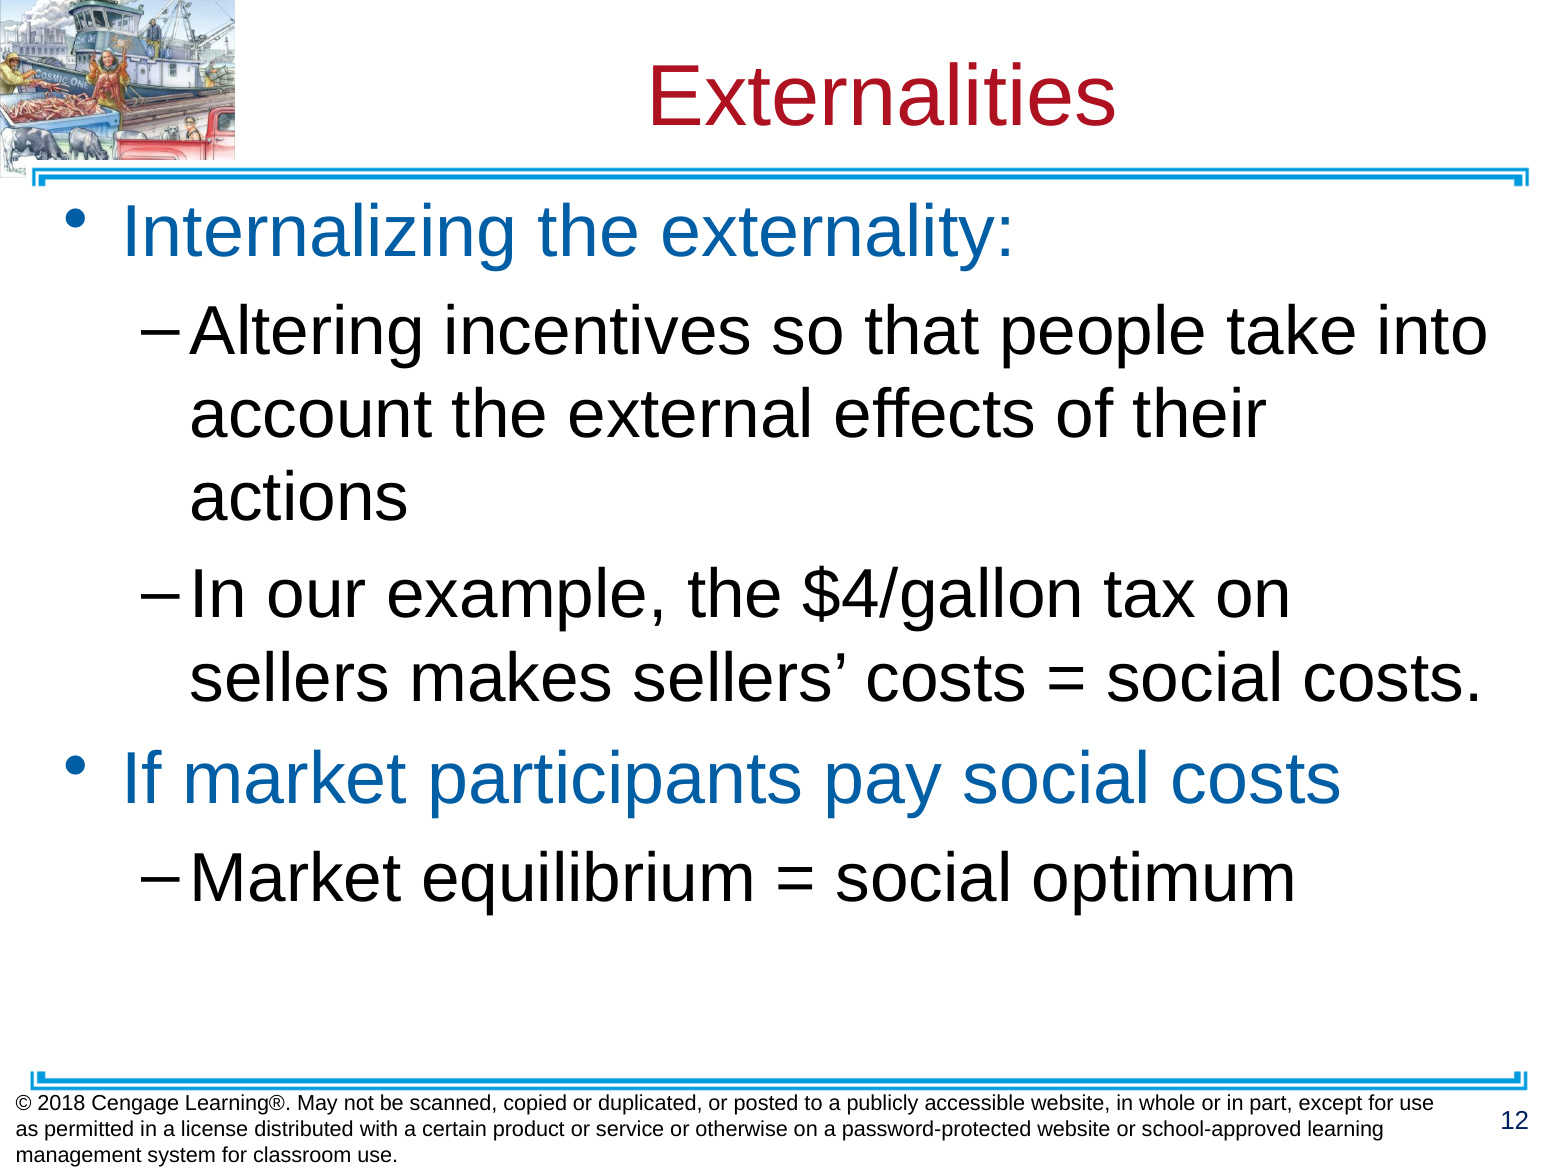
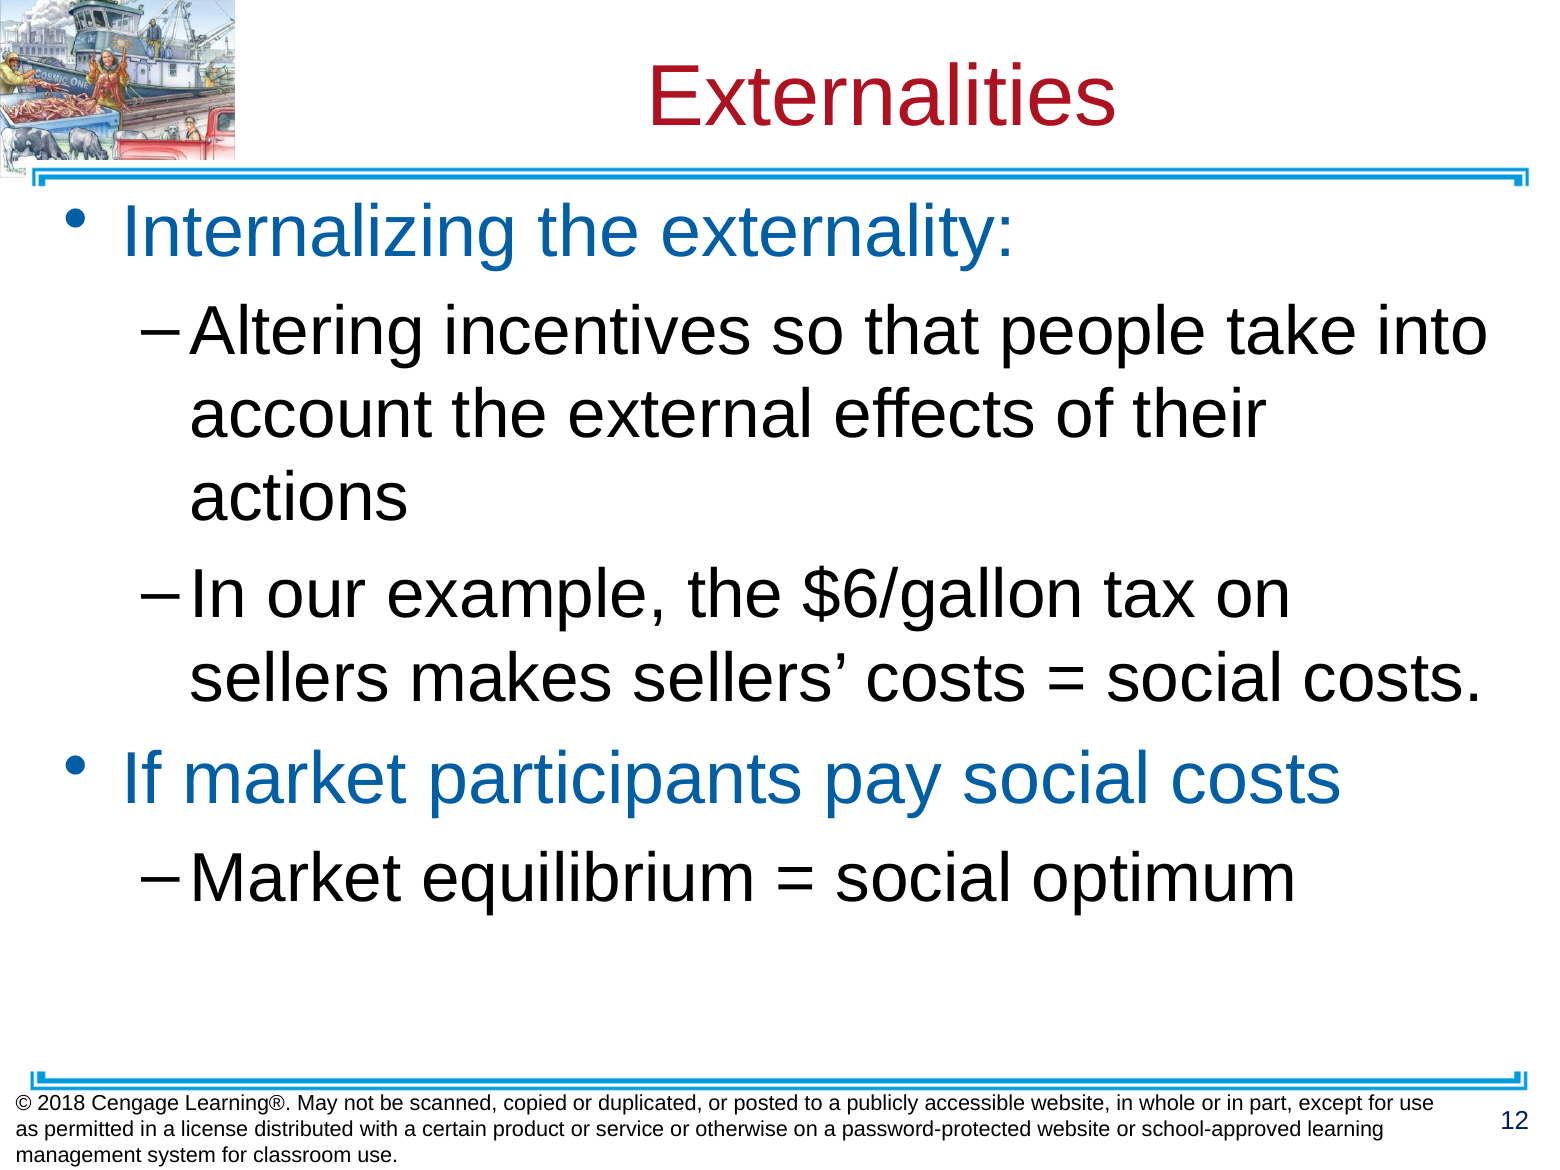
$4/gallon: $4/gallon -> $6/gallon (943, 595)
